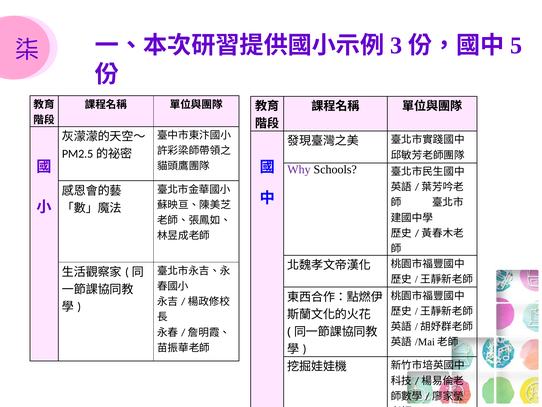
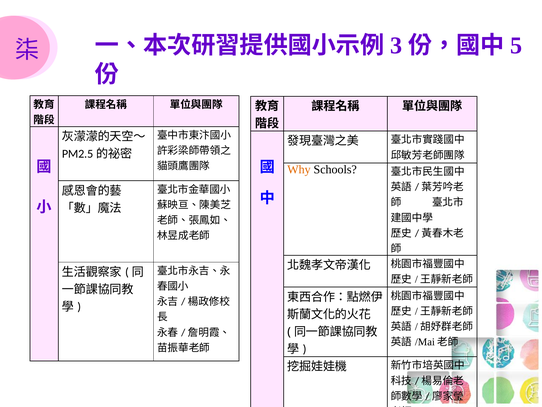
Why colour: purple -> orange (299, 169)
